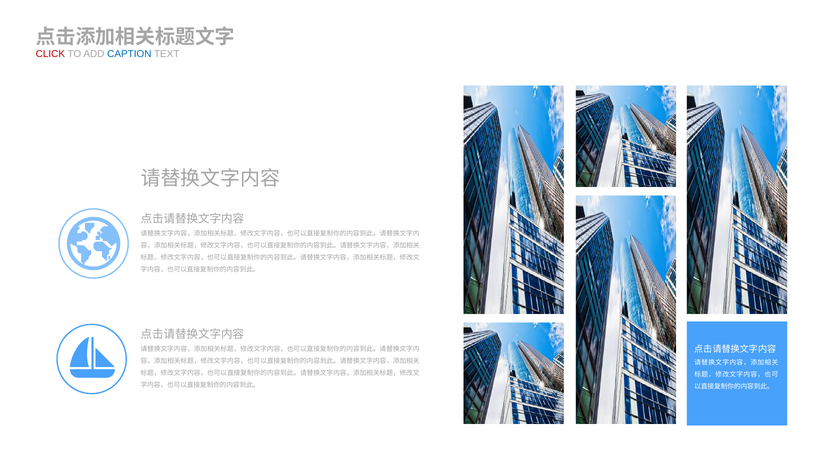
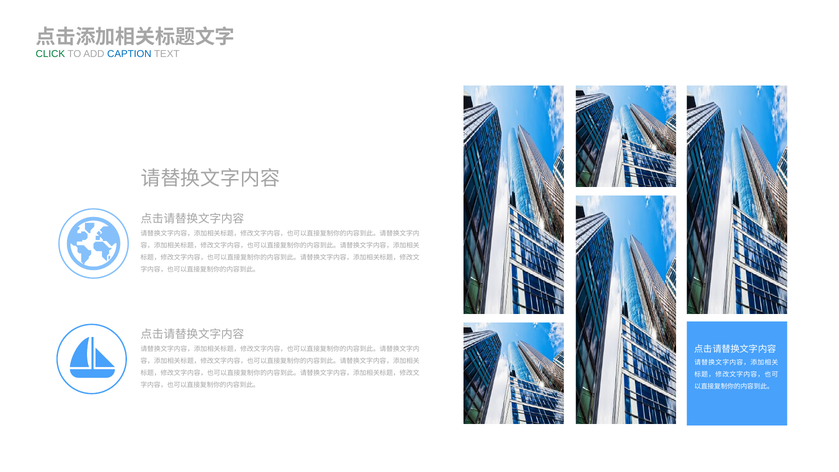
CLICK colour: red -> green (50, 54)
